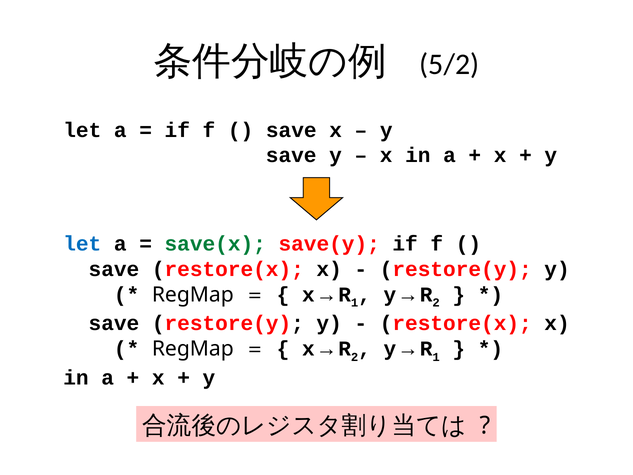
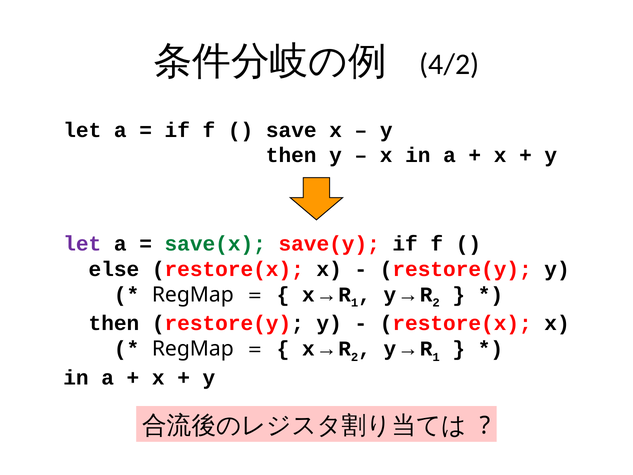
5/2: 5/2 -> 4/2 (449, 64)
save: save -> then (291, 155)
let colour: blue -> purple (82, 244)
save: save -> else (114, 269)
save: save -> then (114, 323)
